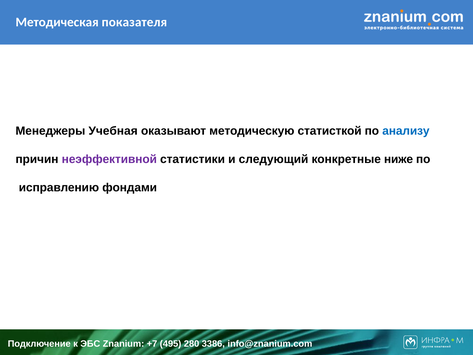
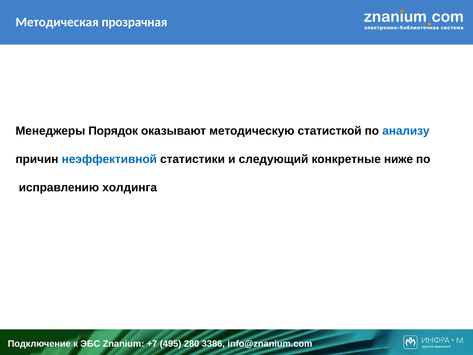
показателя: показателя -> прозрачная (134, 22)
Учебная: Учебная -> Порядок (113, 131)
неэффективной colour: purple -> blue (109, 159)
фондами: фондами -> холдинга (130, 188)
